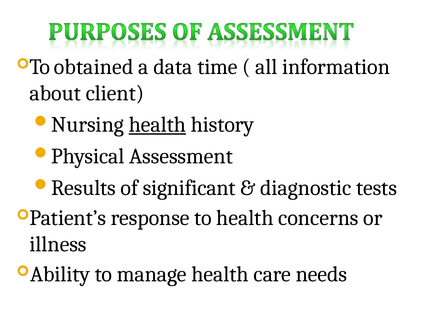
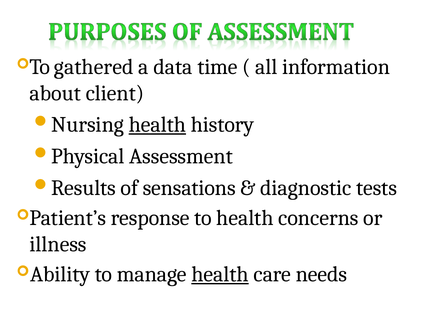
obtained: obtained -> gathered (94, 67)
significant: significant -> sensations (189, 188)
health underline: none -> present (220, 274)
